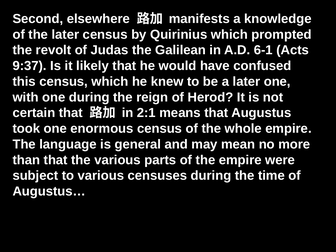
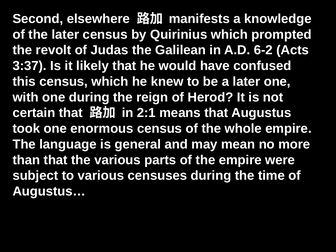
6-1: 6-1 -> 6-2 (263, 50)
9:37: 9:37 -> 3:37 (30, 66)
